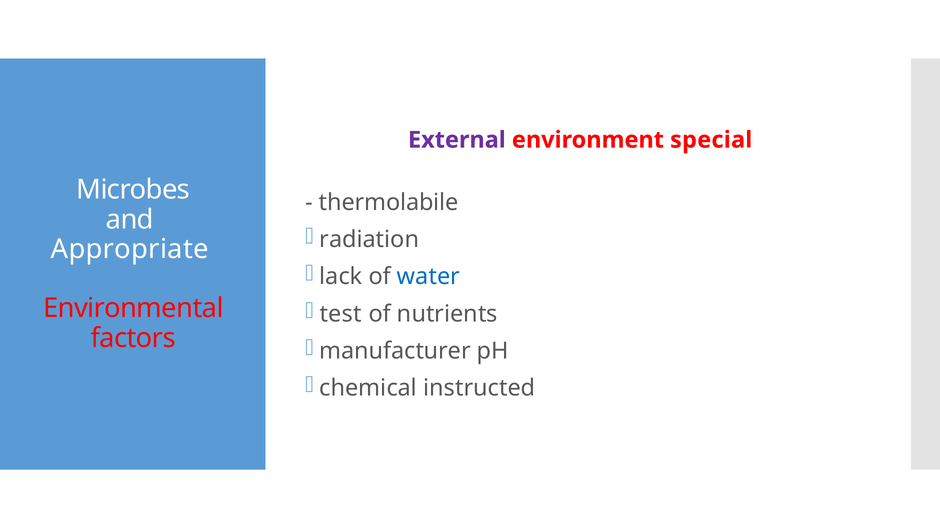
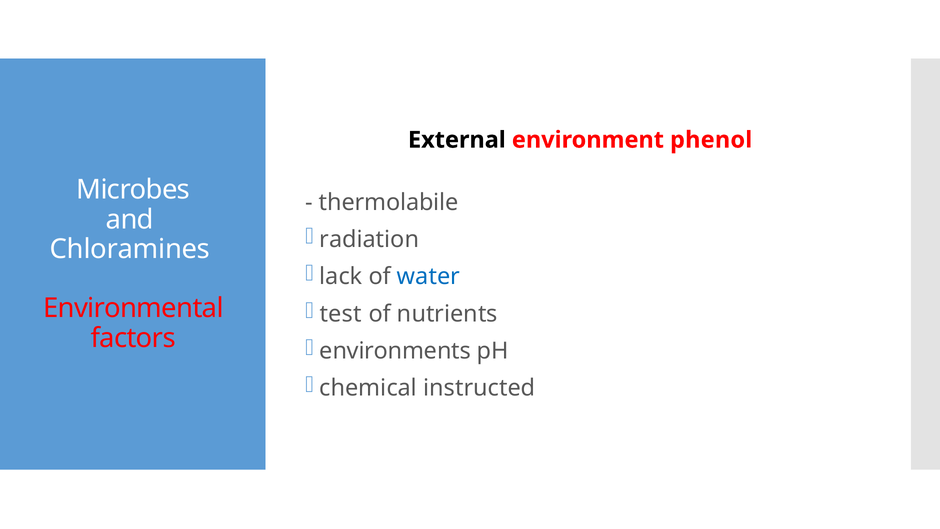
External colour: purple -> black (457, 140)
special: special -> phenol (711, 140)
Appropriate: Appropriate -> Chloramines (130, 249)
manufacturer: manufacturer -> environments (395, 351)
